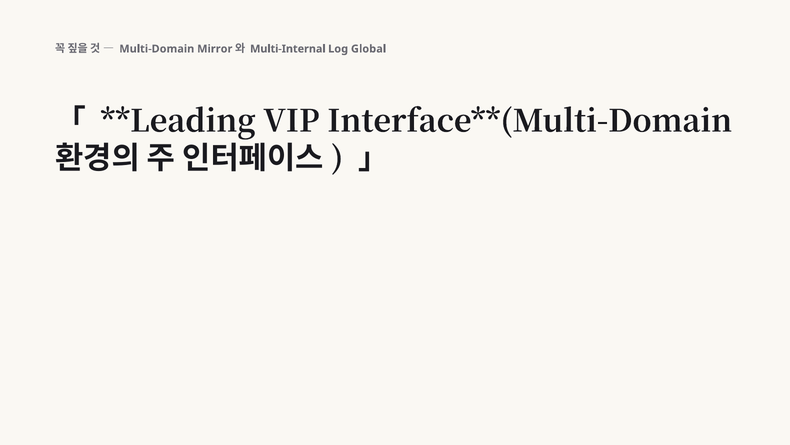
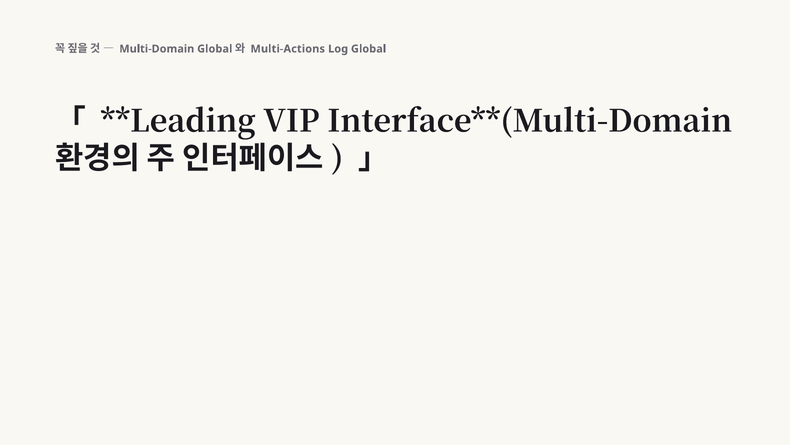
Multi-Domain Mirror: Mirror -> Global (215, 49)
Multi-Internal: Multi-Internal -> Multi-Actions (288, 49)
